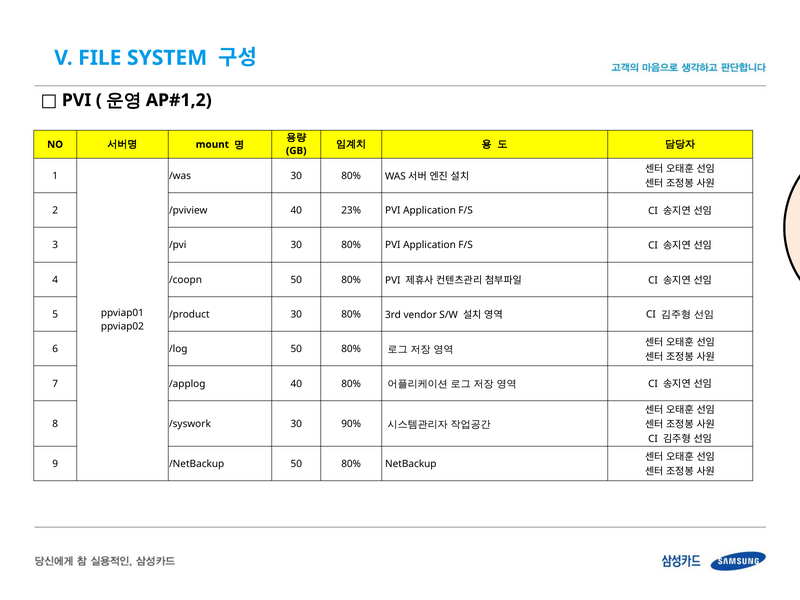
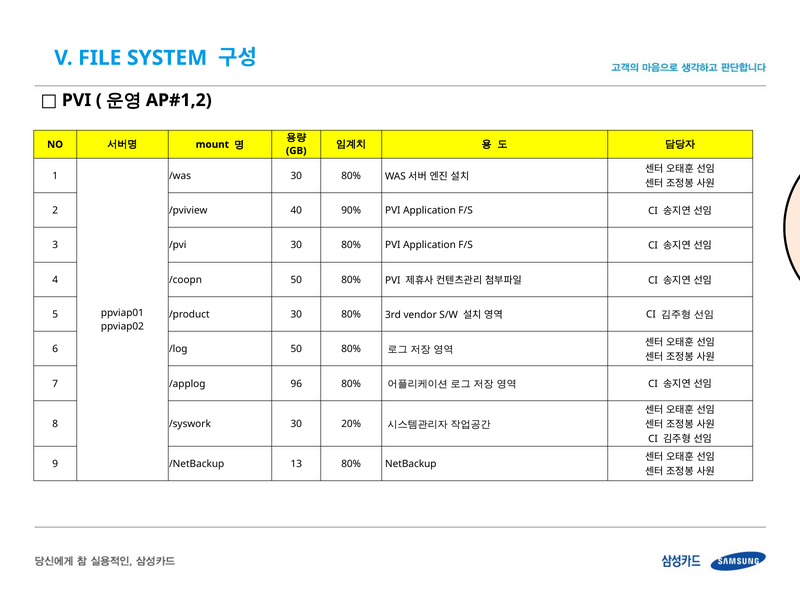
23%: 23% -> 90% (351, 210)
/applog 40: 40 -> 96 (296, 384)
90%: 90% -> 20% (351, 424)
/NetBackup 50: 50 -> 13 (296, 464)
